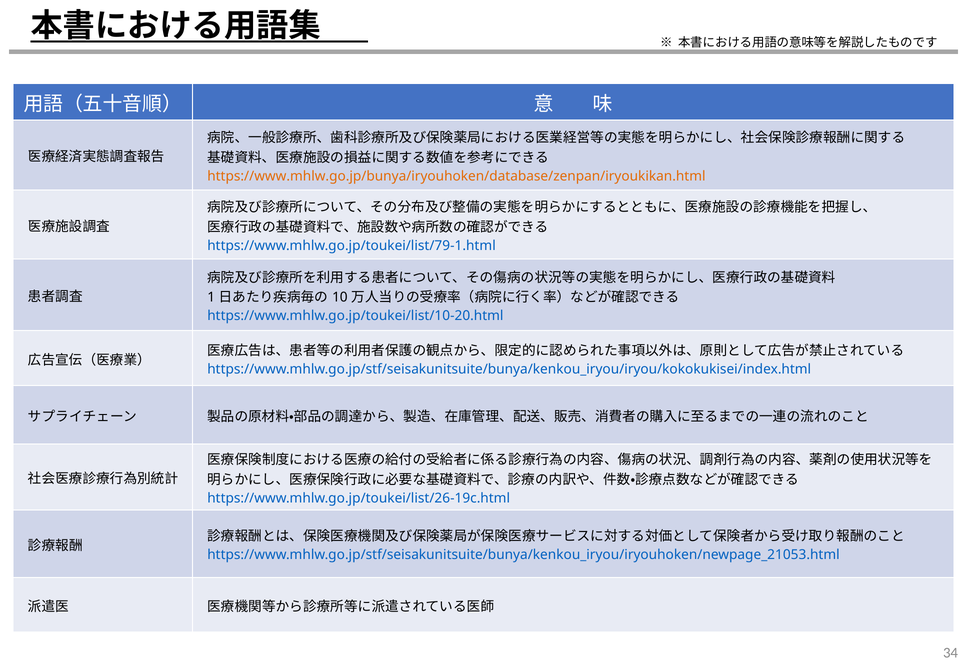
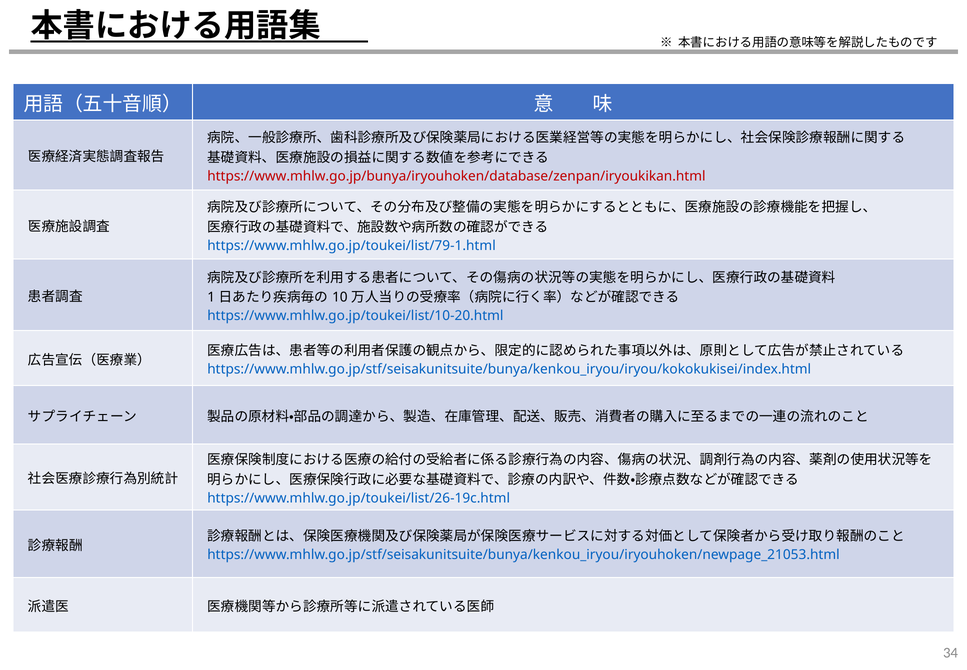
https://www.mhlw.go.jp/bunya/iryouhoken/database/zenpan/iryoukikan.html colour: orange -> red (456, 176)
